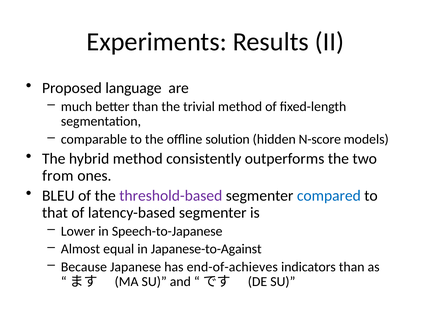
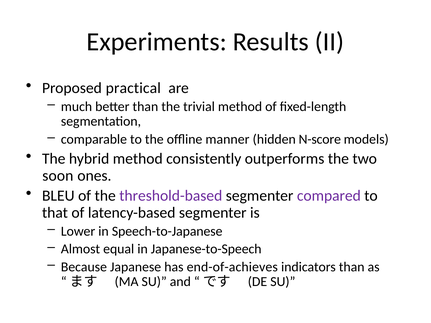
language: language -> practical (133, 88)
solution: solution -> manner (227, 139)
from: from -> soon (58, 176)
compared colour: blue -> purple (329, 196)
Japanese-to-Against: Japanese-to-Against -> Japanese-to-Speech (206, 249)
